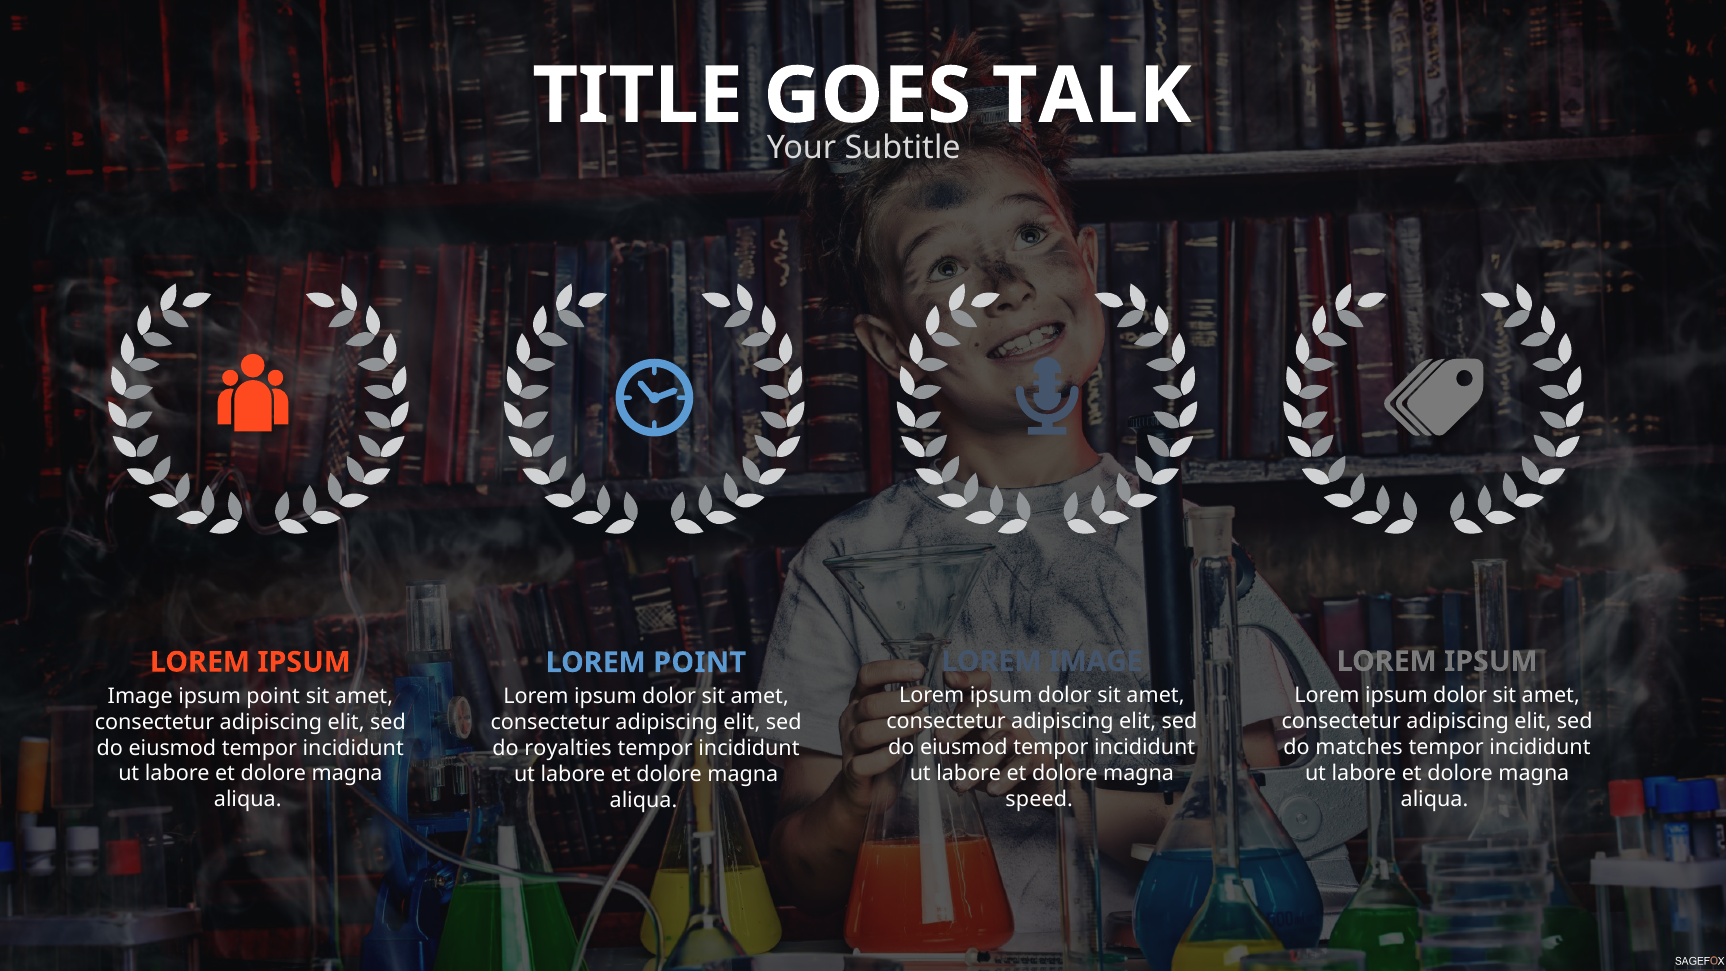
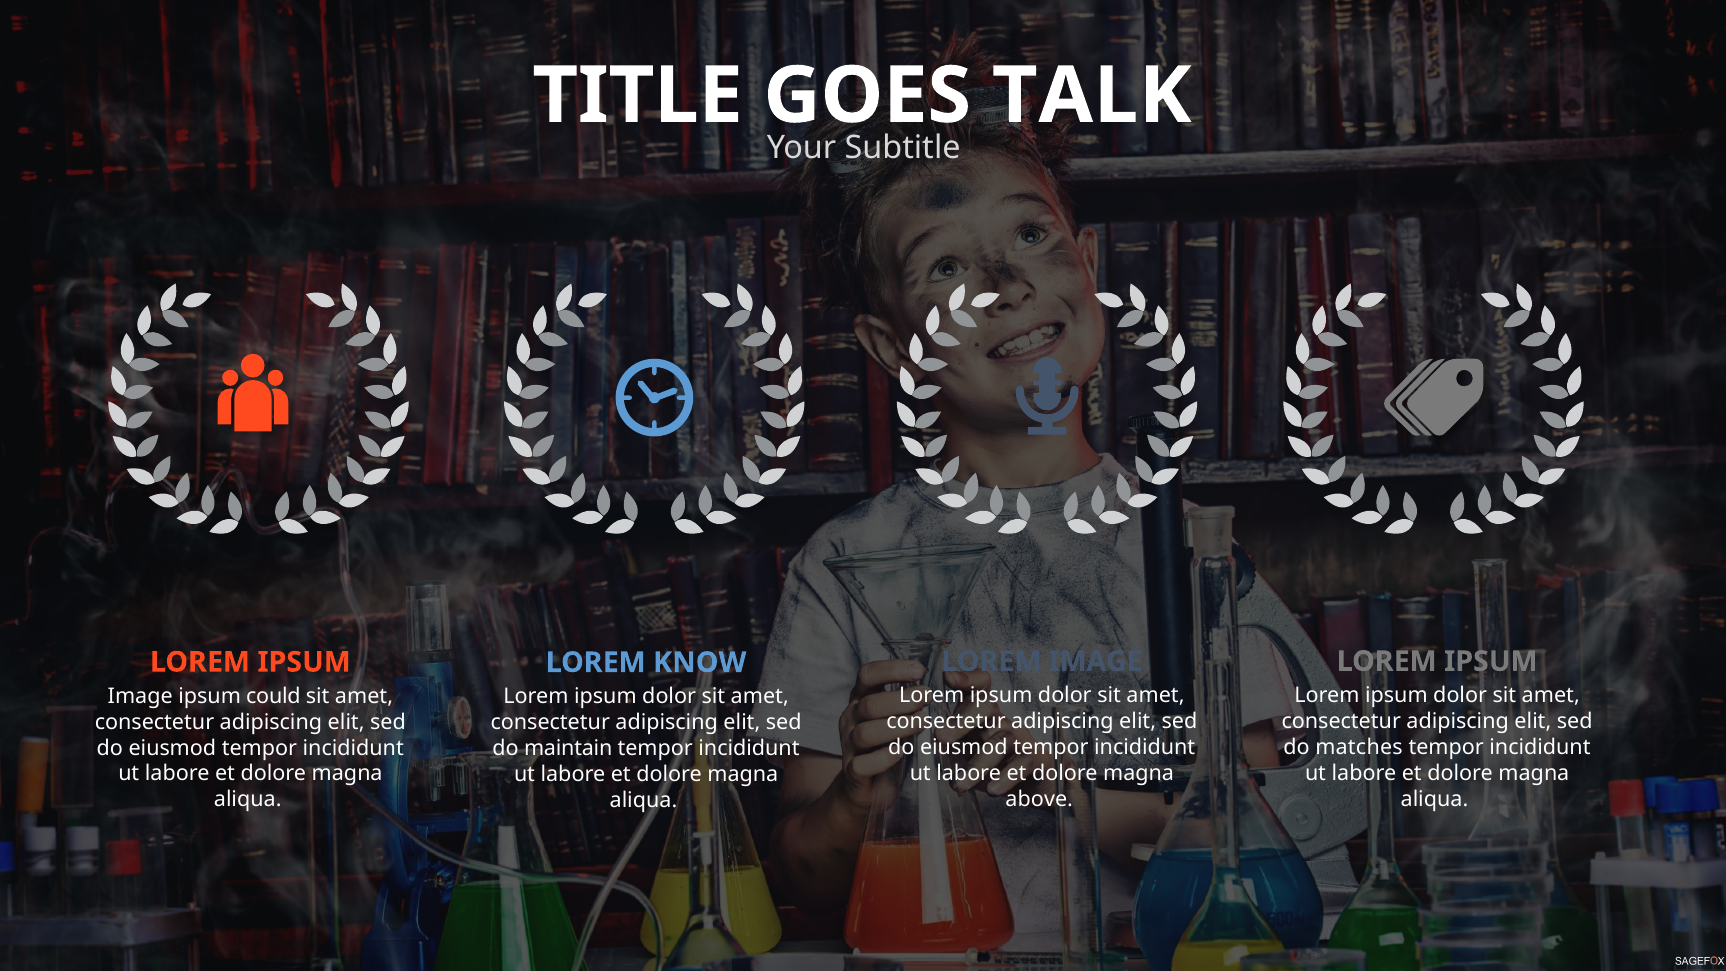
LOREM POINT: POINT -> KNOW (700, 662)
ipsum point: point -> could (273, 696)
royalties: royalties -> maintain (568, 748)
speed: speed -> above (1039, 799)
